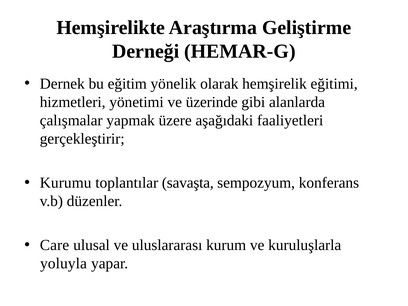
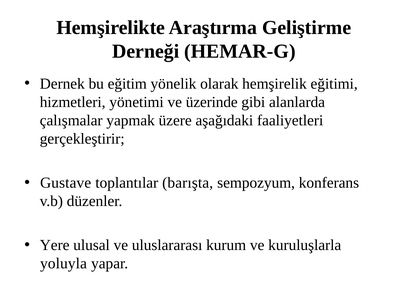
Kurumu: Kurumu -> Gustave (66, 183)
savaşta: savaşta -> barışta (188, 183)
Care: Care -> Yere (55, 245)
